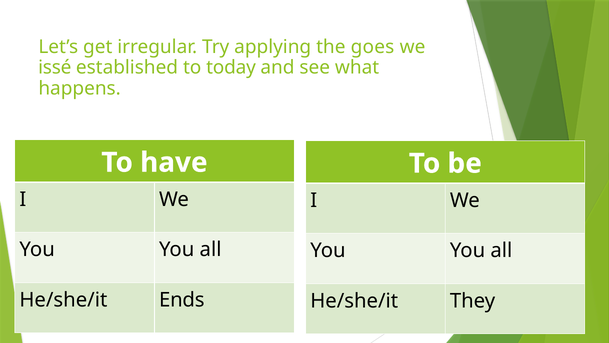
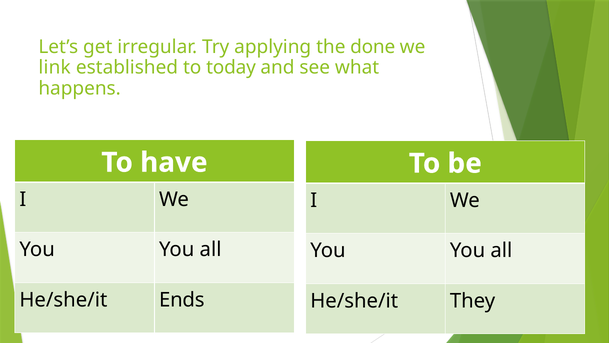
goes: goes -> done (373, 47)
issé: issé -> link (55, 67)
